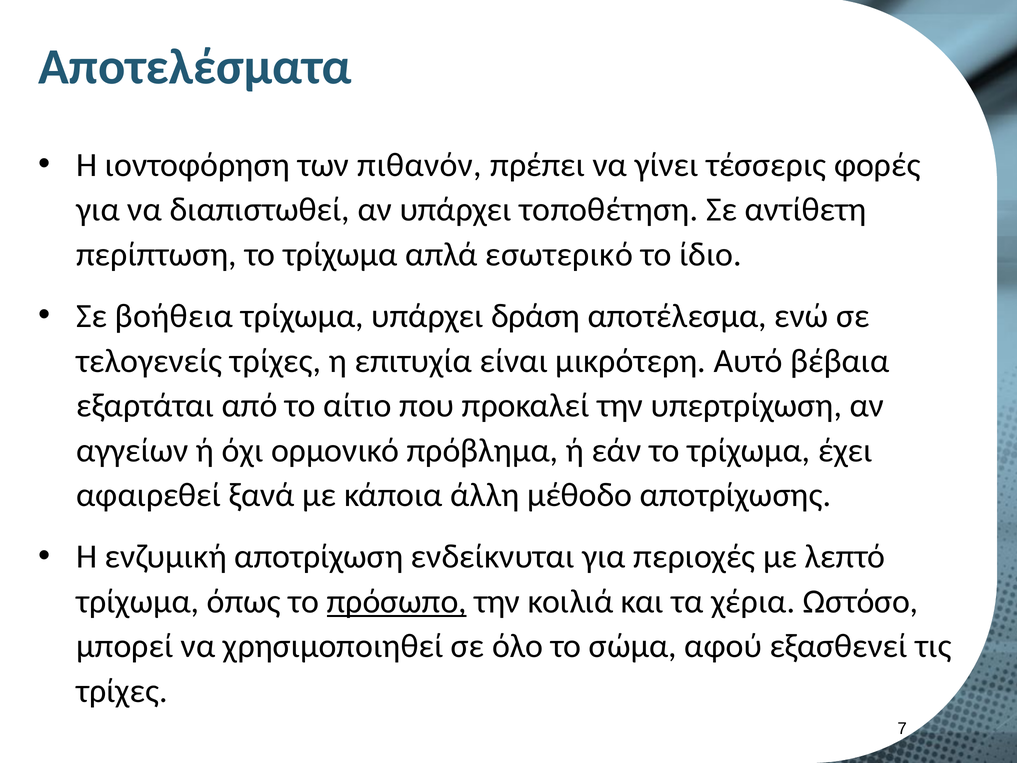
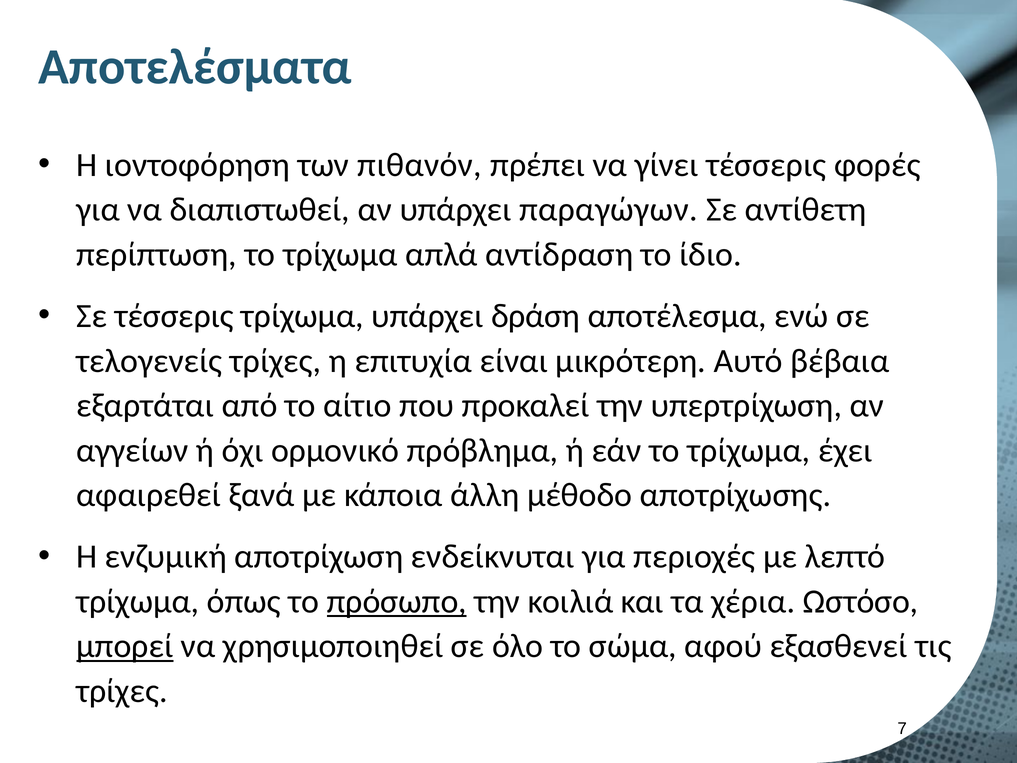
τοποθέτηση: τοποθέτηση -> παραγώγων (609, 210)
εσωτερικό: εσωτερικό -> αντίδραση (559, 254)
Σε βοήθεια: βοήθεια -> τέσσερις (174, 316)
μπορεί underline: none -> present (125, 646)
